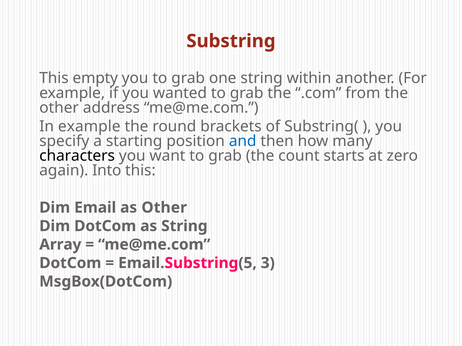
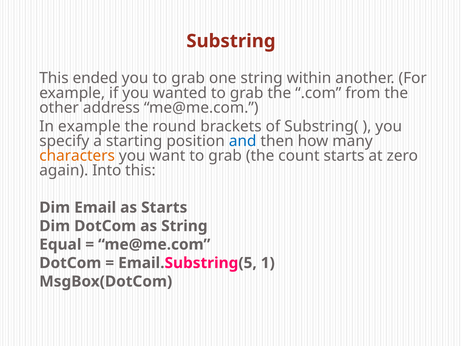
empty: empty -> ended (95, 78)
characters colour: black -> orange (77, 156)
as Other: Other -> Starts (164, 208)
Array: Array -> Equal (60, 245)
3: 3 -> 1 (268, 263)
